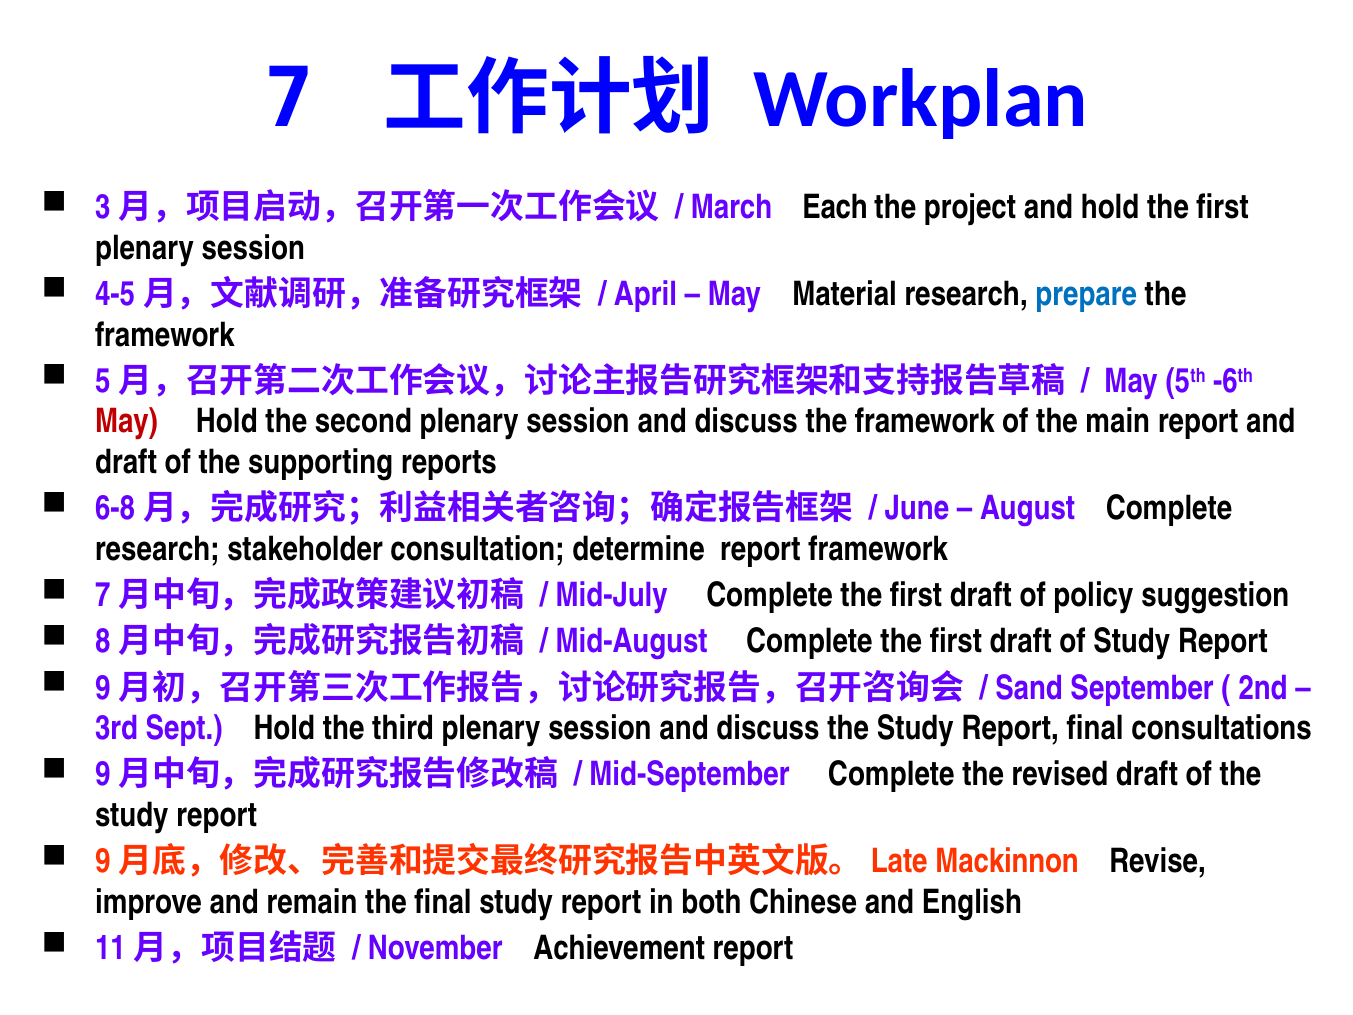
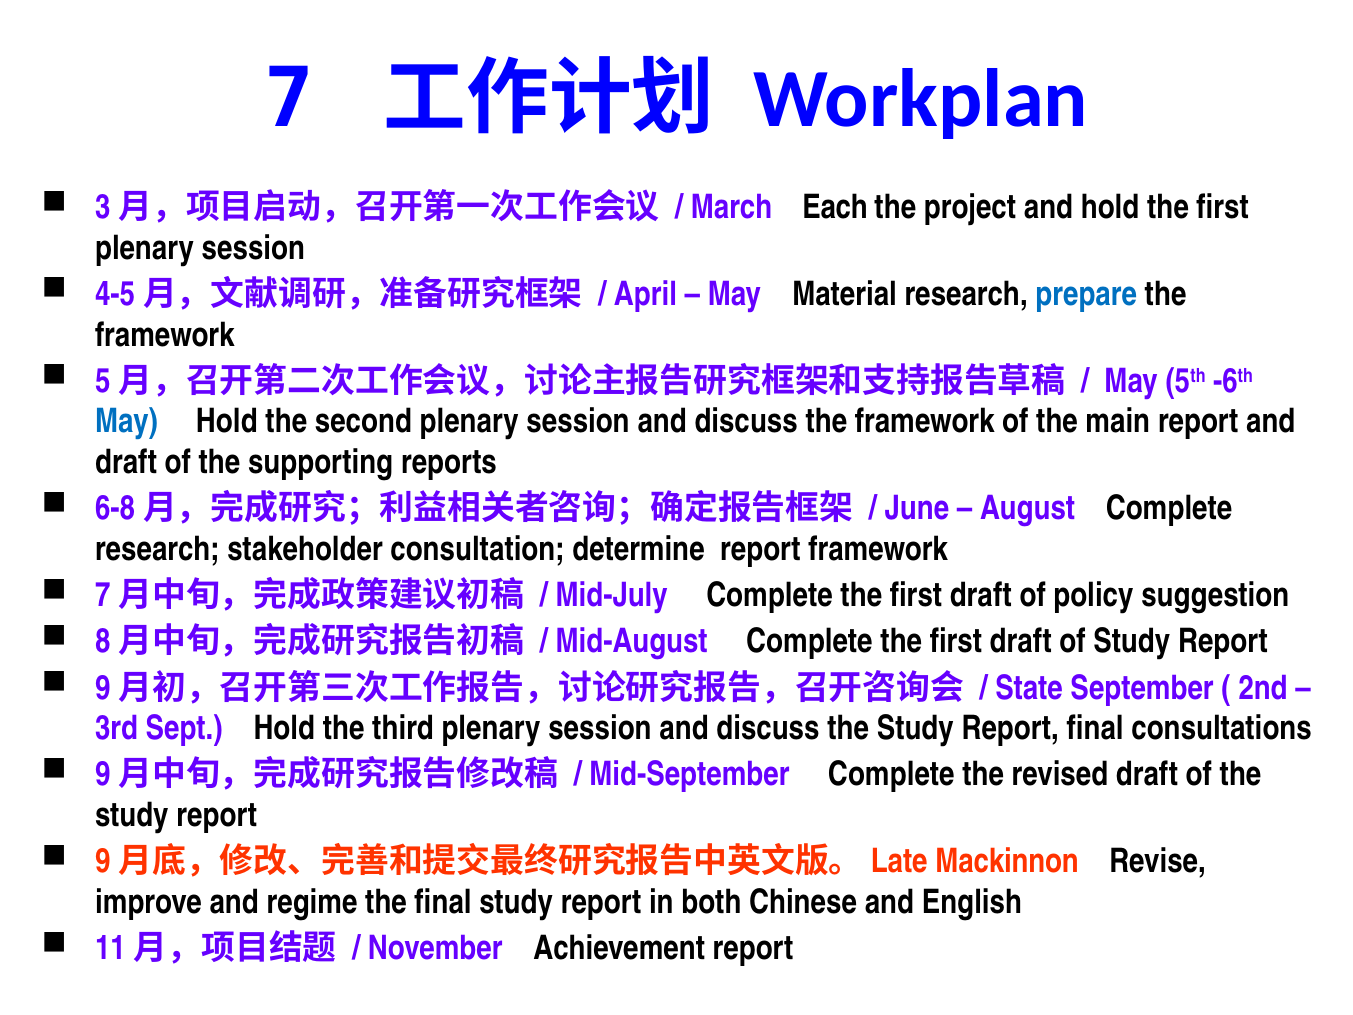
May colour: red -> blue (126, 422)
Sand: Sand -> State (1029, 688)
remain: remain -> regime (312, 902)
